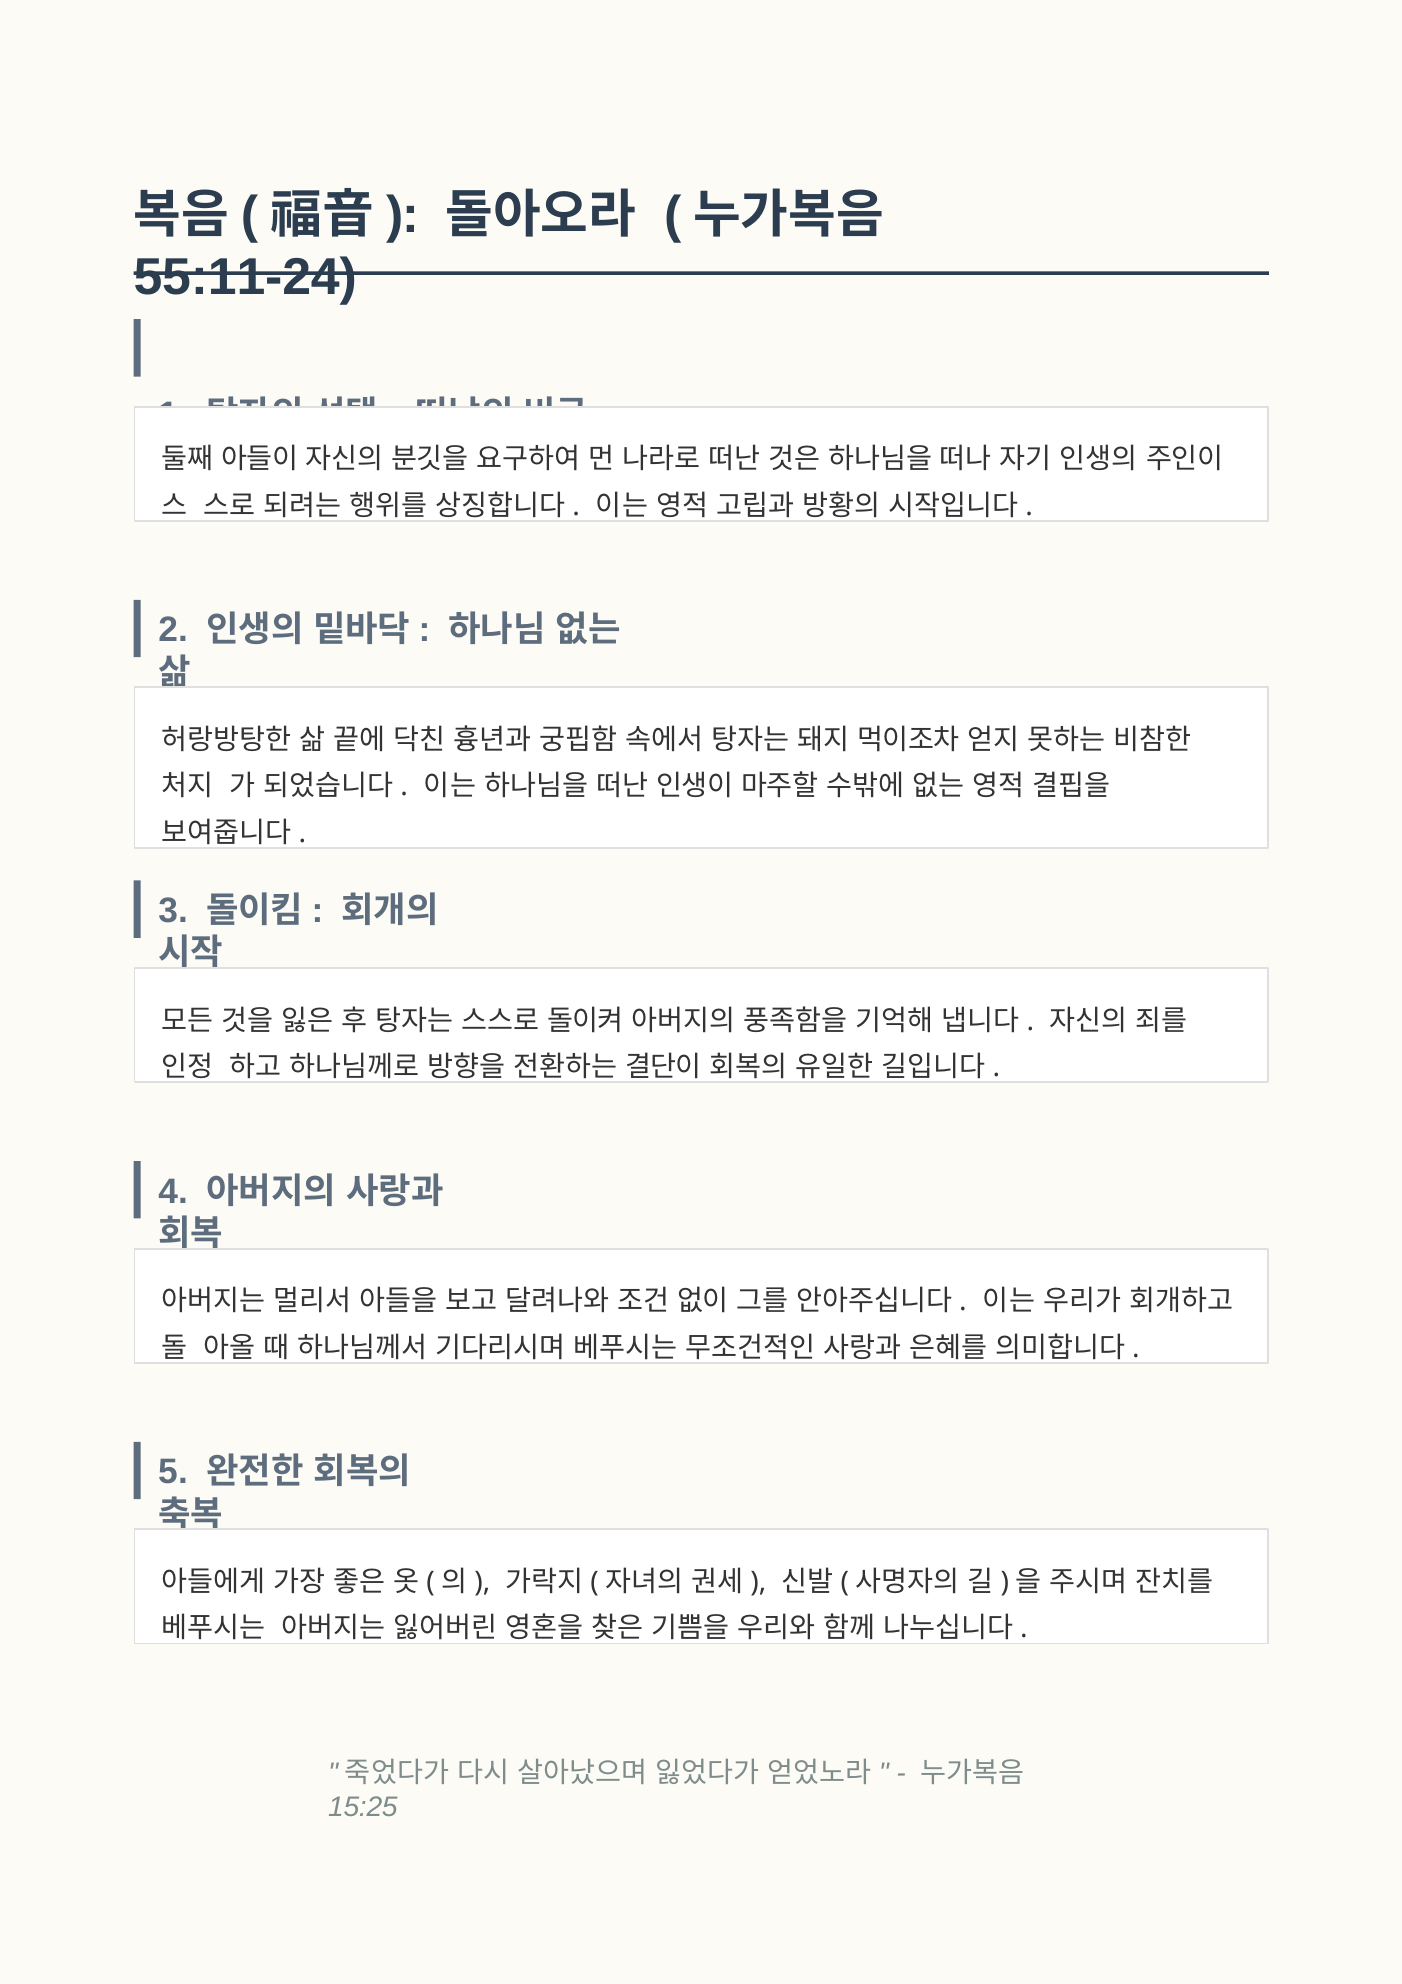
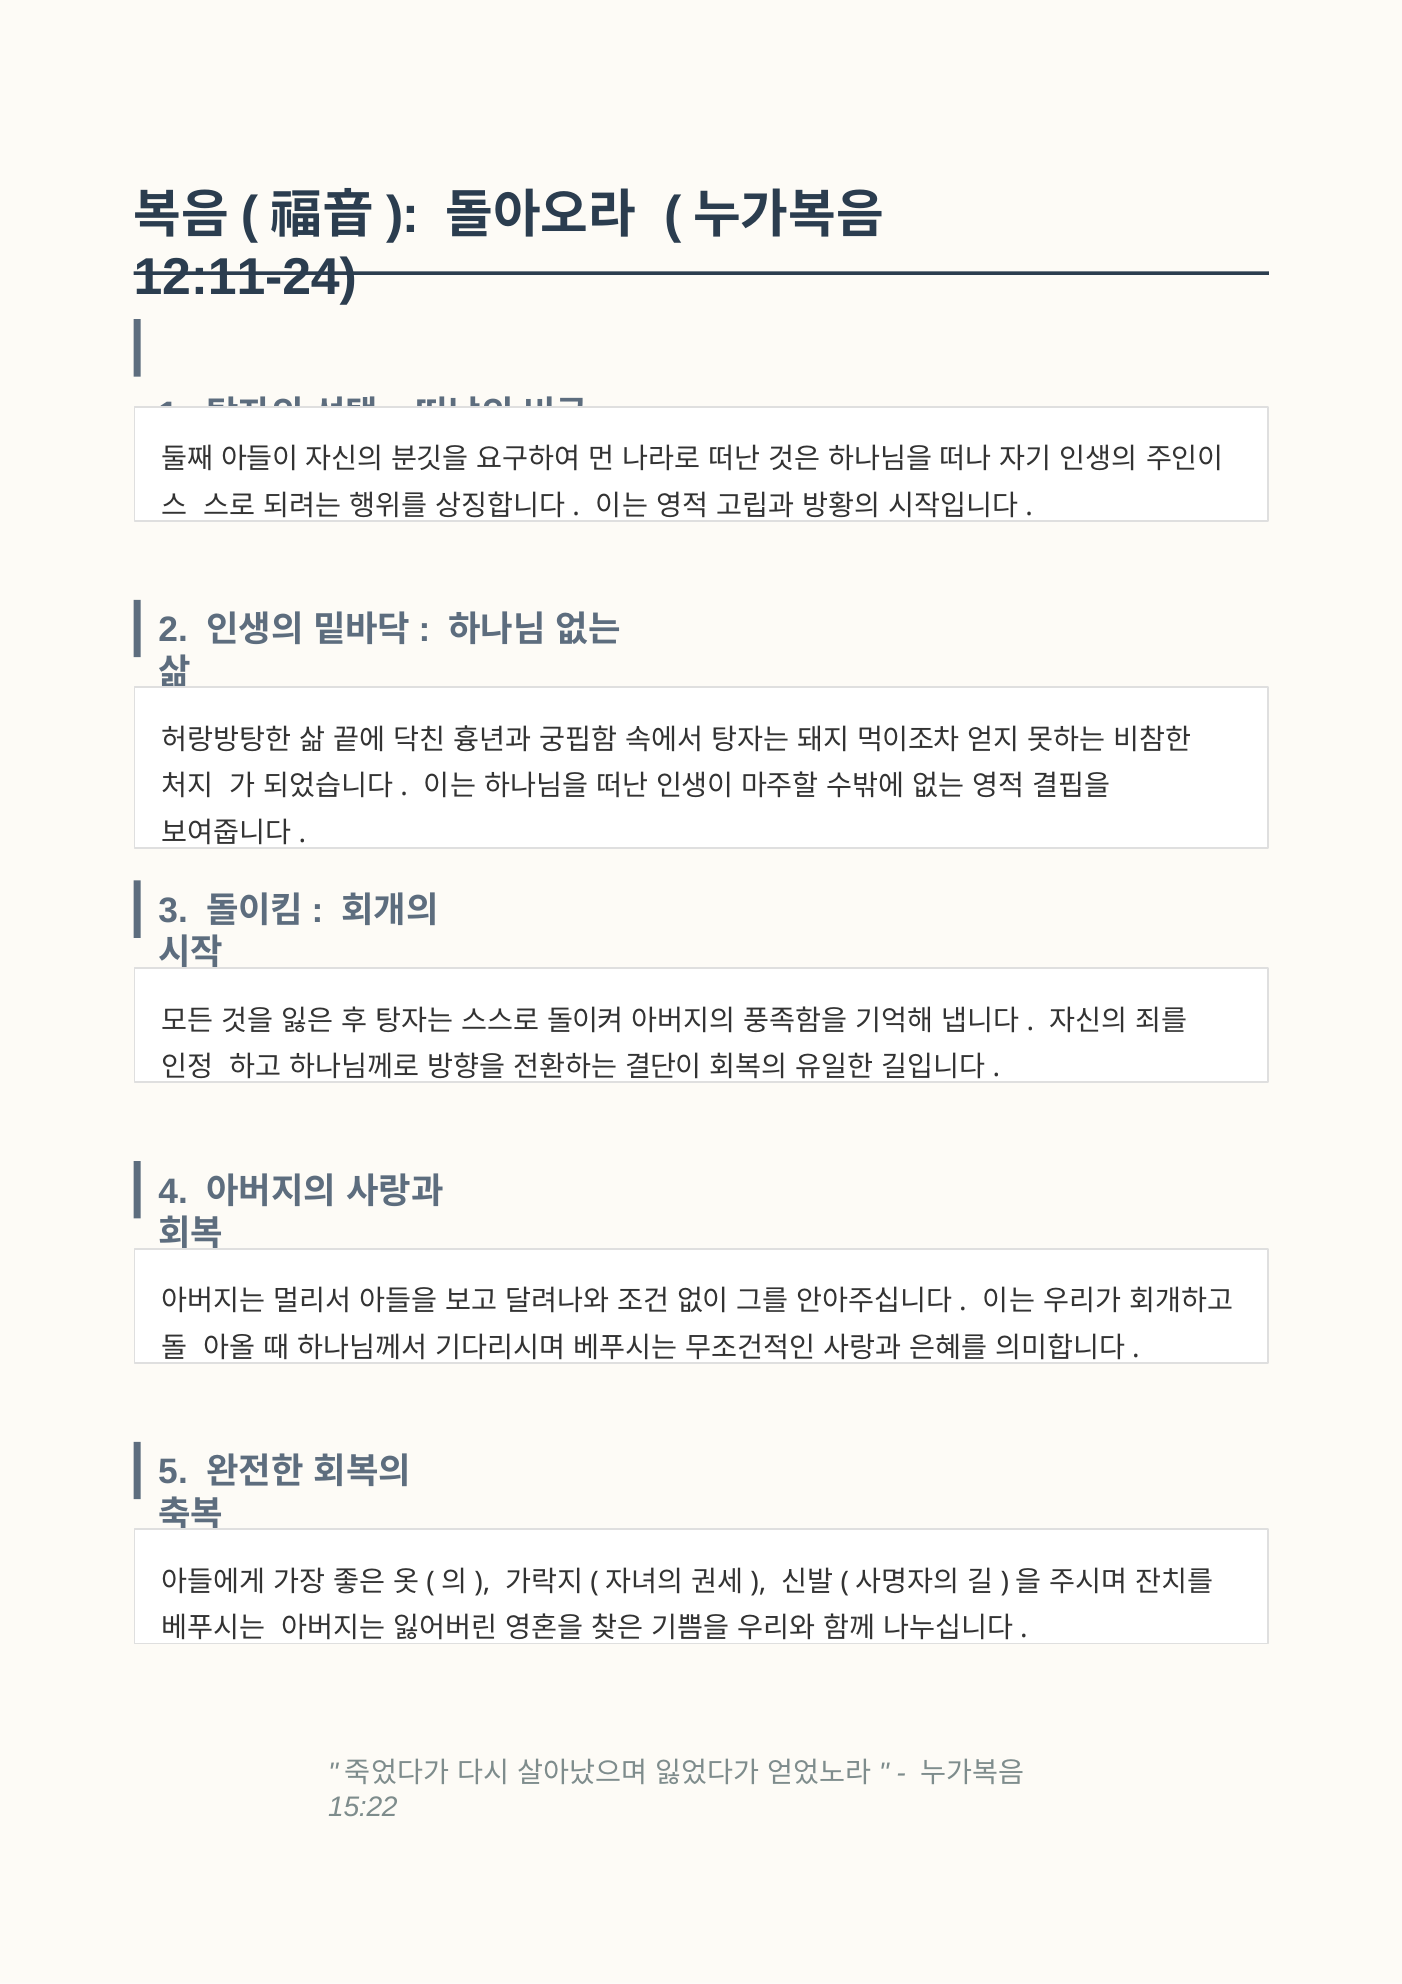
55:11-24: 55:11-24 -> 12:11-24 (245, 277)
15:25: 15:25 -> 15:22 (363, 1807)
